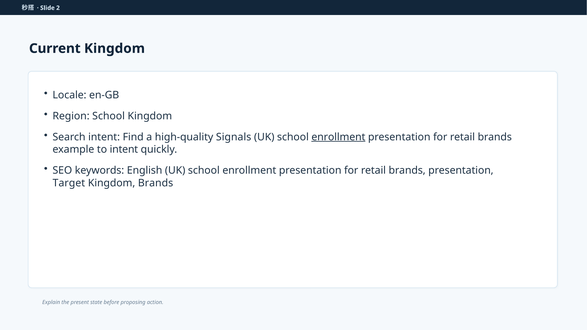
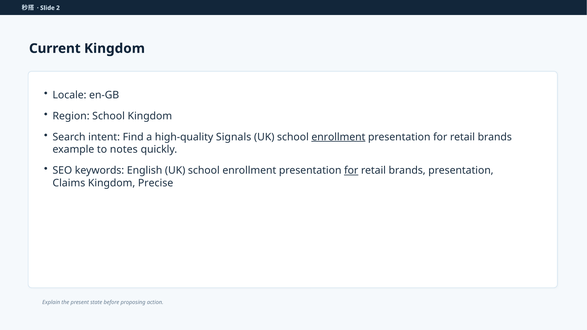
to intent: intent -> notes (124, 150)
for underline: none -> present (351, 171)
Target: Target -> Claims (69, 183)
Kingdom Brands: Brands -> Precise (156, 183)
